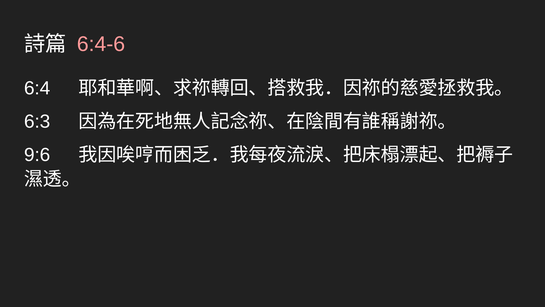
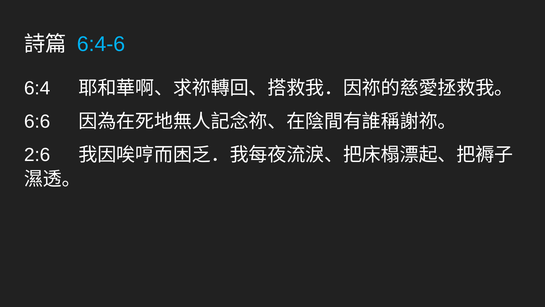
6:4-6 colour: pink -> light blue (101, 44)
6:3: 6:3 -> 6:6 (37, 121)
9:6: 9:6 -> 2:6 (37, 155)
